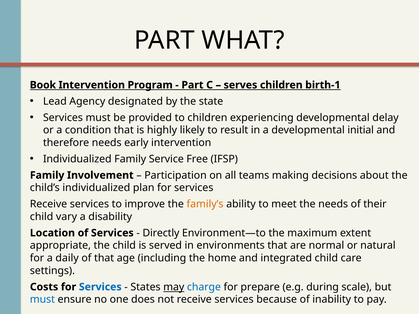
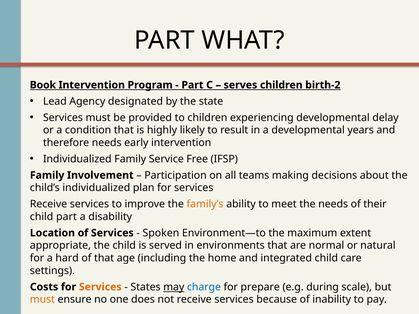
birth-1: birth-1 -> birth-2 (323, 85)
initial: initial -> years (361, 130)
child vary: vary -> part (66, 217)
Directly: Directly -> Spoken (161, 233)
daily: daily -> hard (67, 258)
Services colour: blue -> orange (100, 287)
must colour: blue -> orange (42, 300)
